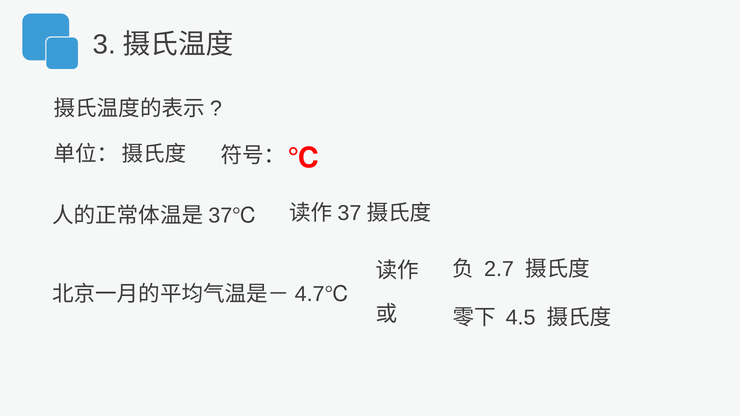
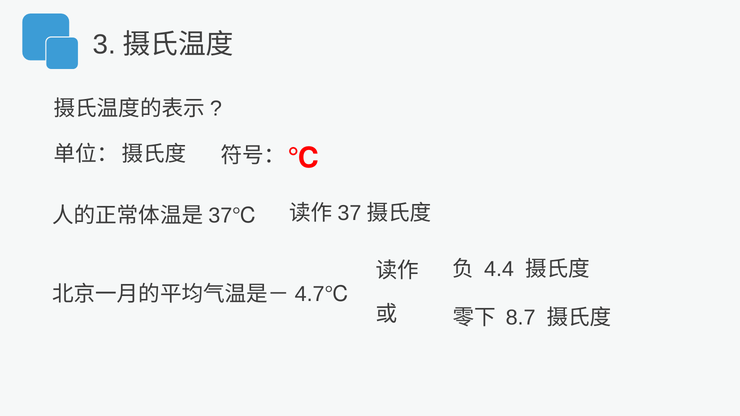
2.7: 2.7 -> 4.4 (499, 269)
4.5: 4.5 -> 8.7 (521, 318)
